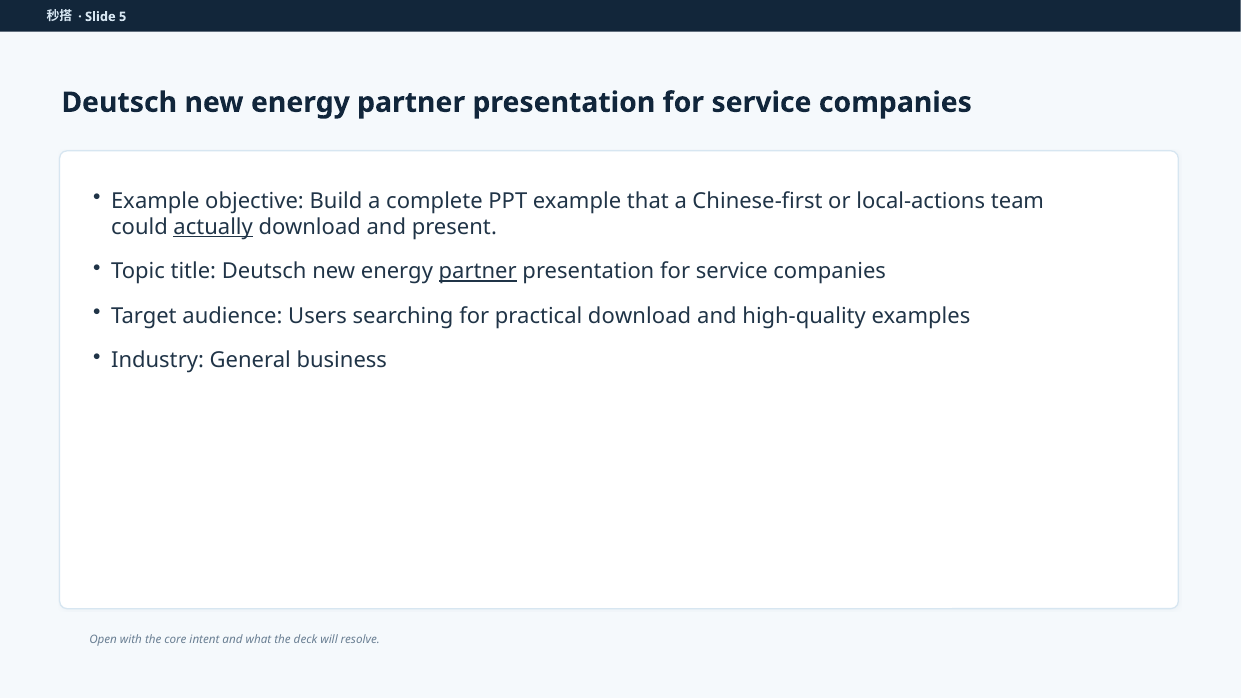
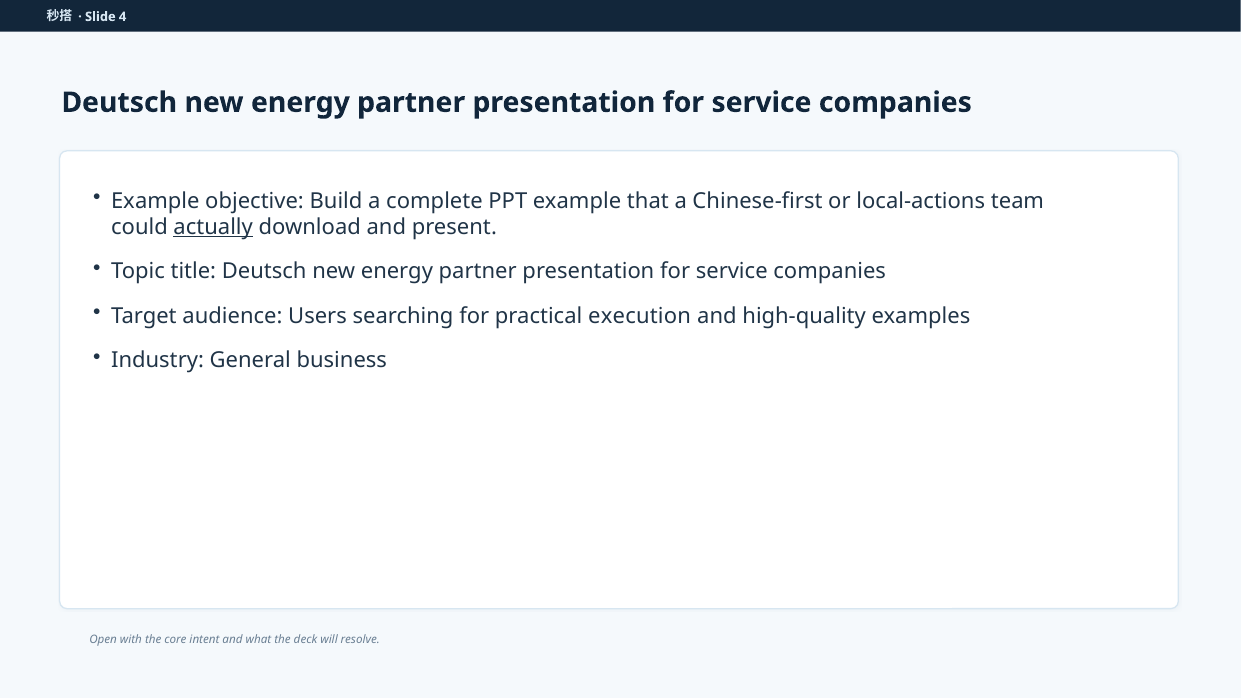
5: 5 -> 4 (123, 17)
partner underline: present -> none (478, 272)
practical download: download -> execution (640, 316)
